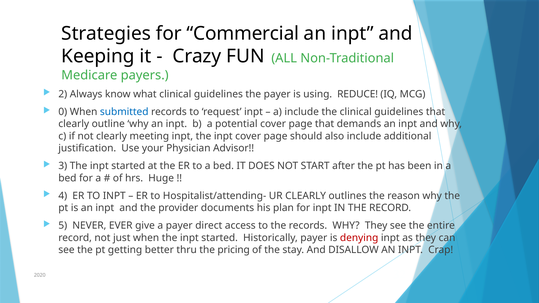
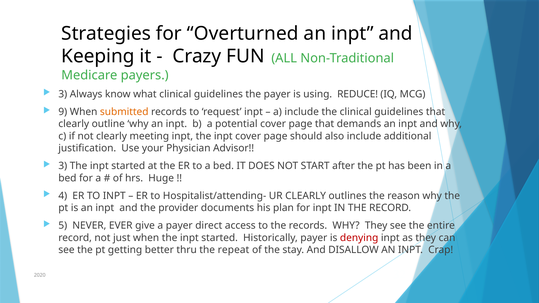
Commercial: Commercial -> Overturned (243, 33)
2: 2 -> 3 (63, 94)
0: 0 -> 9 (63, 112)
submitted colour: blue -> orange (124, 112)
pricing: pricing -> repeat (234, 250)
